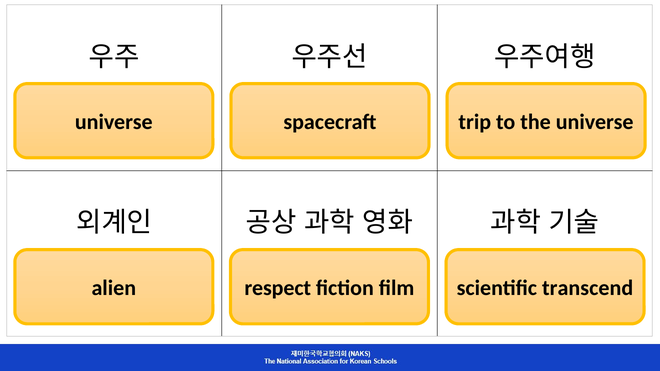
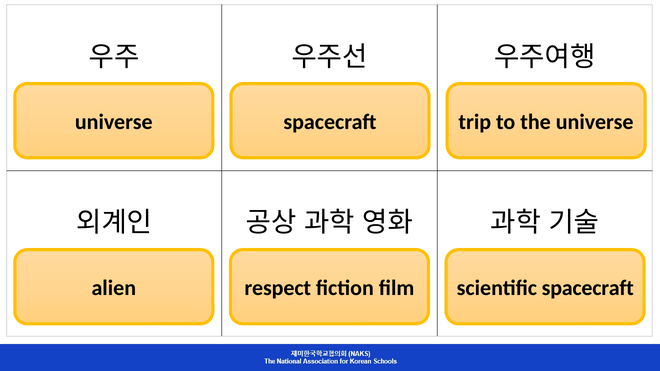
scientific transcend: transcend -> spacecraft (588, 288)
